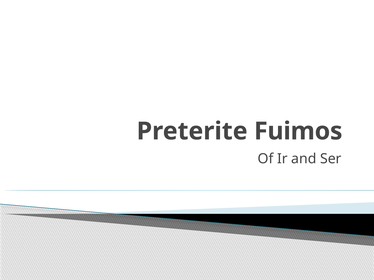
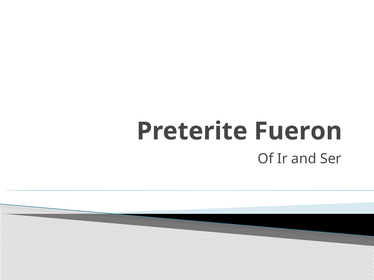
Fuimos: Fuimos -> Fueron (298, 131)
